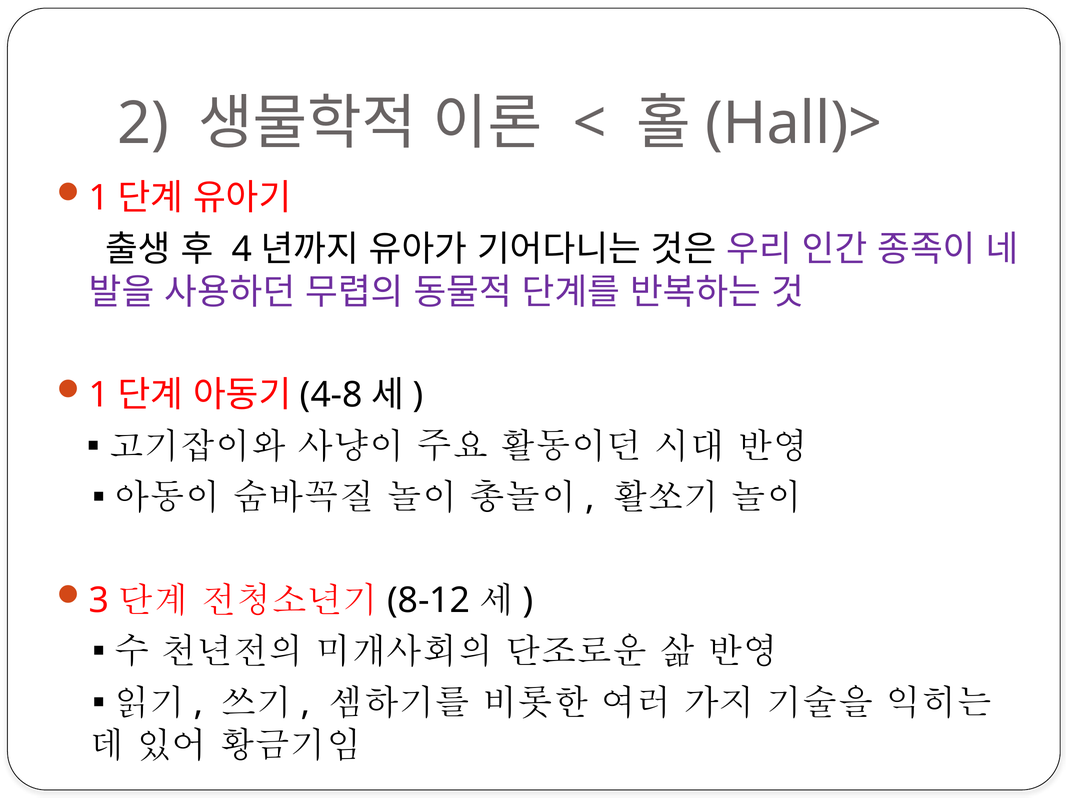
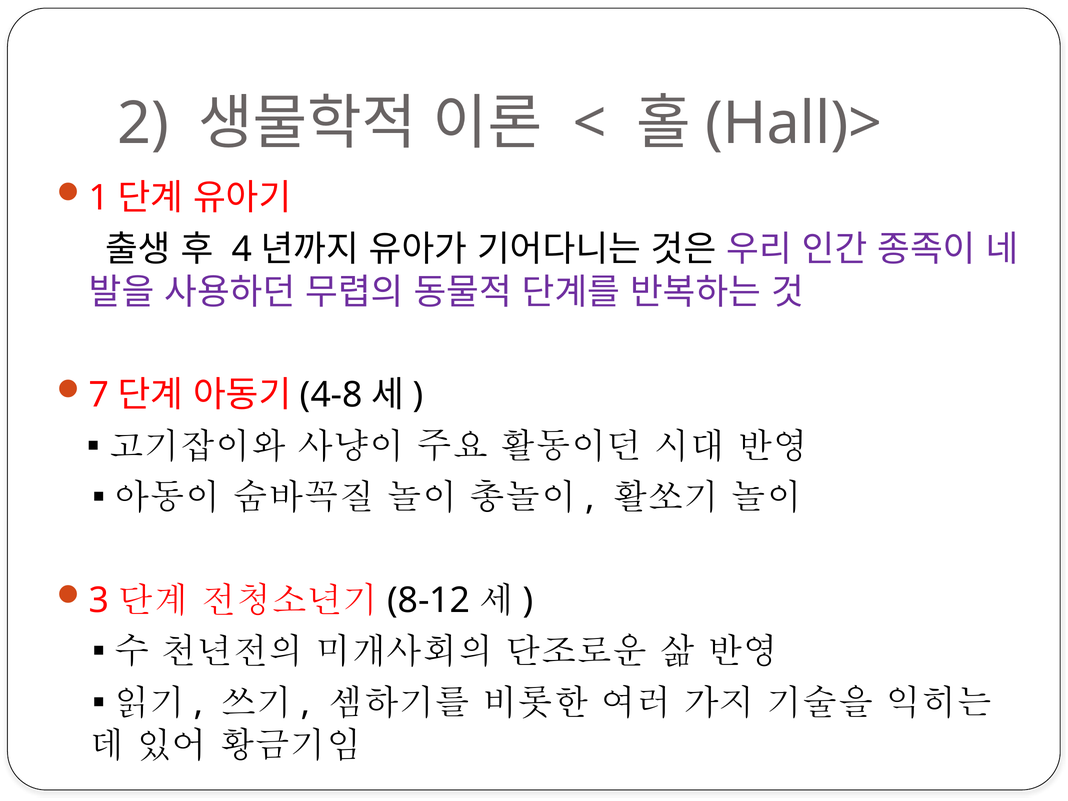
1: 1 -> 7 (99, 395)
